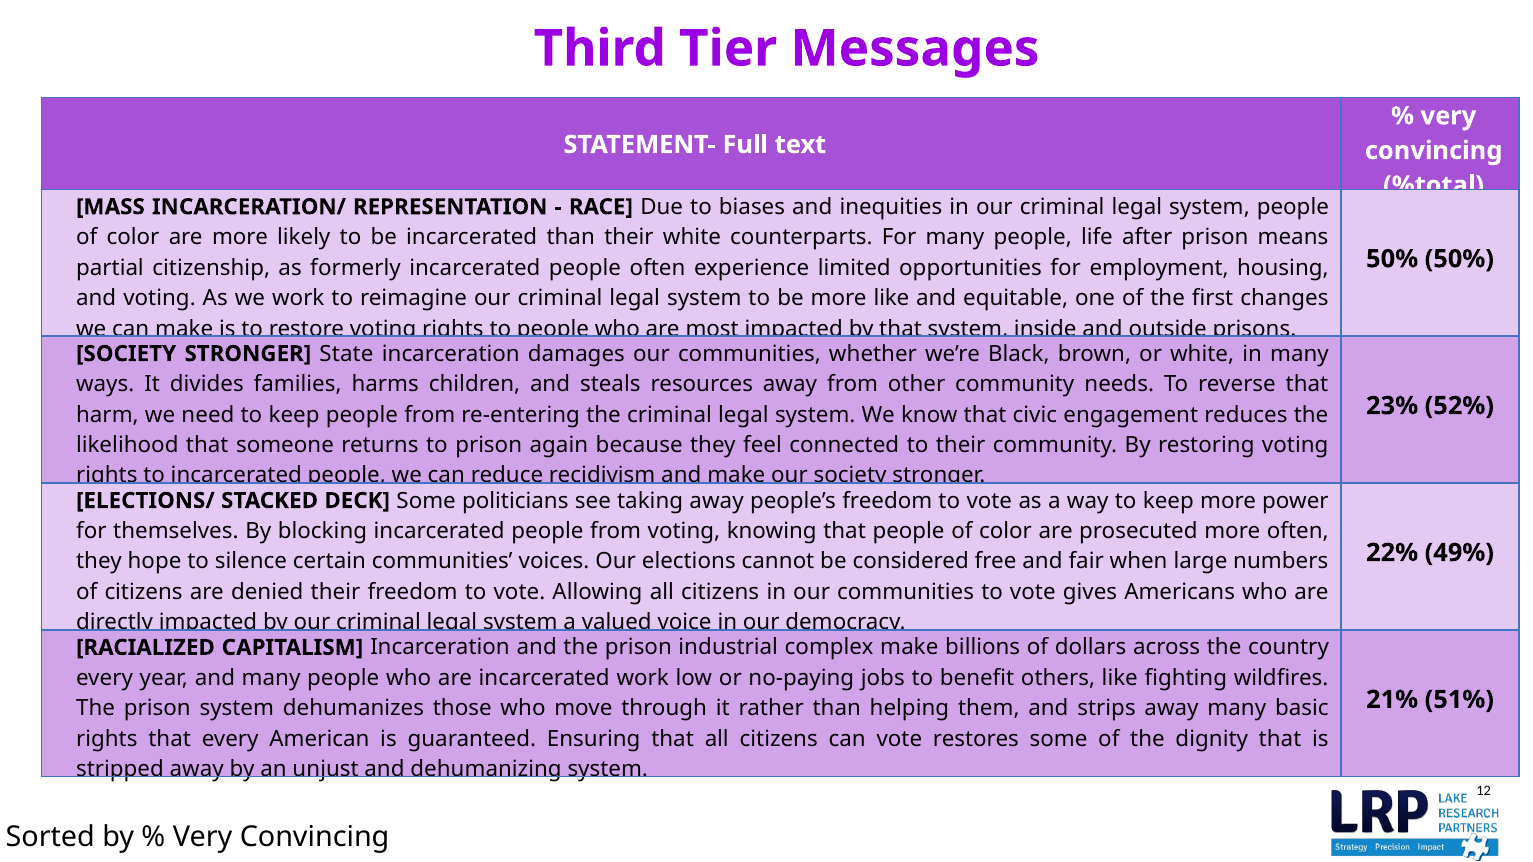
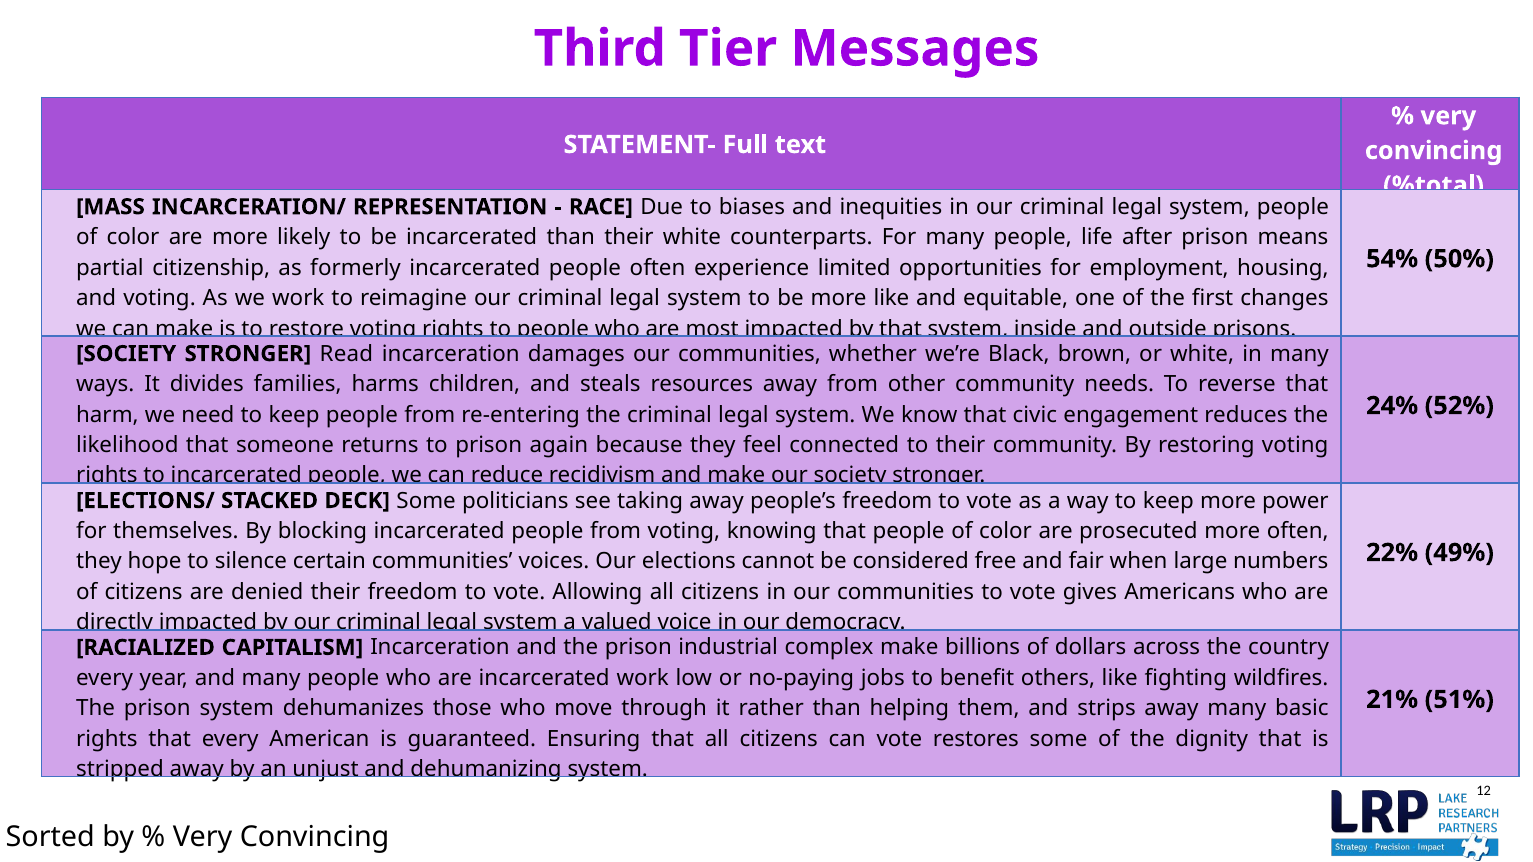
50%: 50% -> 54% (1392, 259)
State: State -> Read (346, 354)
23%: 23% -> 24% (1392, 406)
